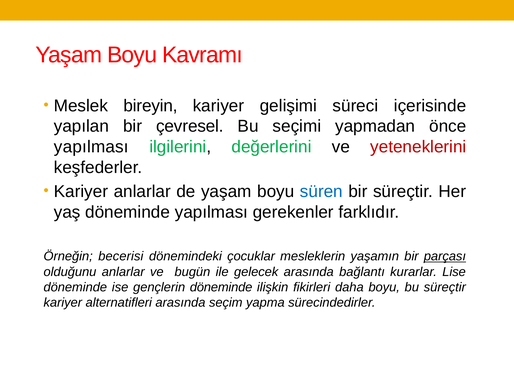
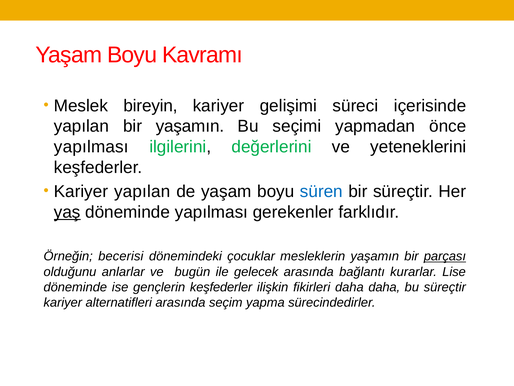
bir çevresel: çevresel -> yaşamın (190, 126)
yeteneklerini colour: red -> black (418, 147)
Kariyer anlarlar: anlarlar -> yapılan (142, 191)
yaş underline: none -> present (67, 212)
gençlerin döneminde: döneminde -> keşfederler (221, 287)
daha boyu: boyu -> daha (384, 287)
